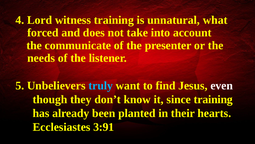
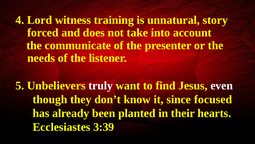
what: what -> story (215, 20)
truly colour: light blue -> white (101, 85)
since training: training -> focused (213, 99)
3:91: 3:91 -> 3:39 (104, 127)
